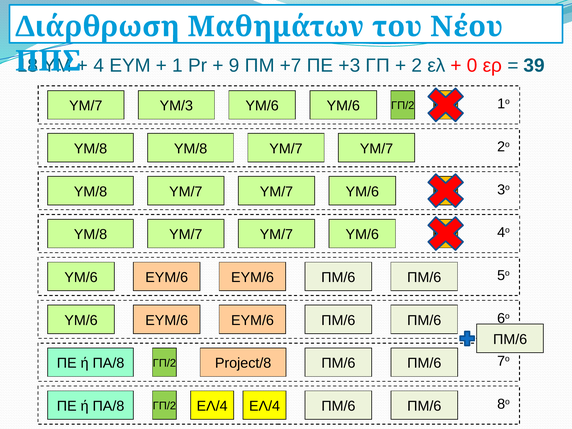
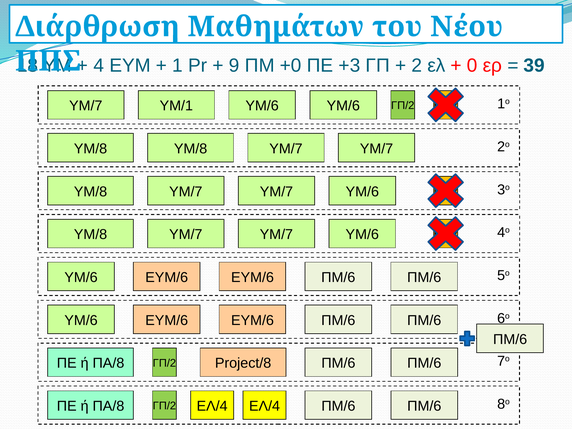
+7: +7 -> +0 (291, 66)
ΥΜ/3: ΥΜ/3 -> ΥΜ/1 (176, 106)
